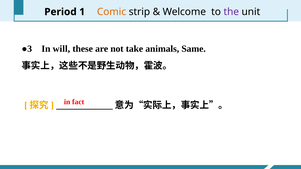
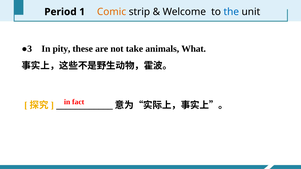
the colour: purple -> blue (231, 12)
will: will -> pity (61, 49)
Same: Same -> What (194, 49)
